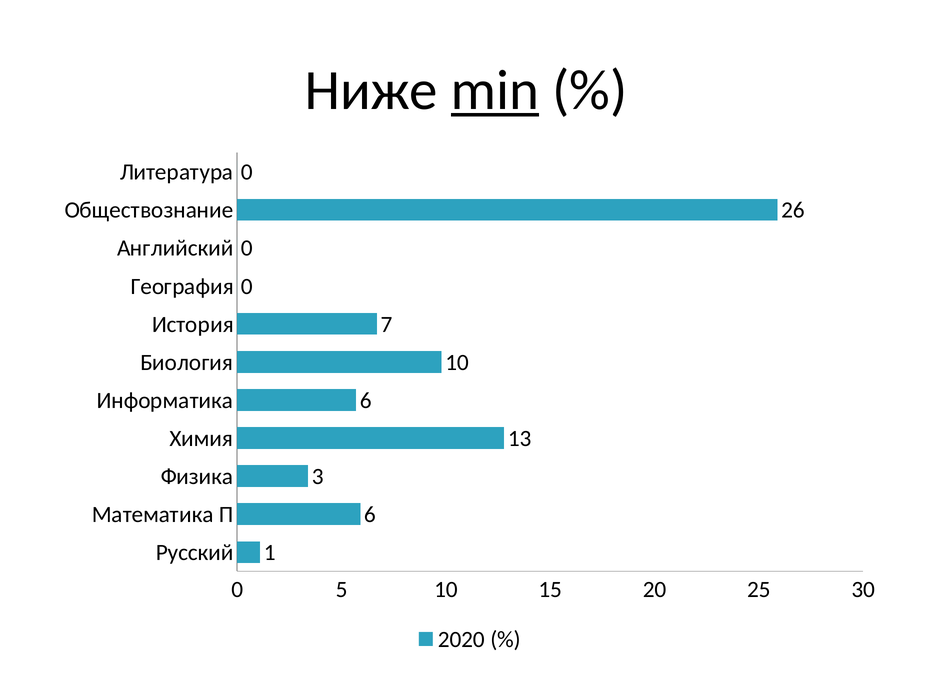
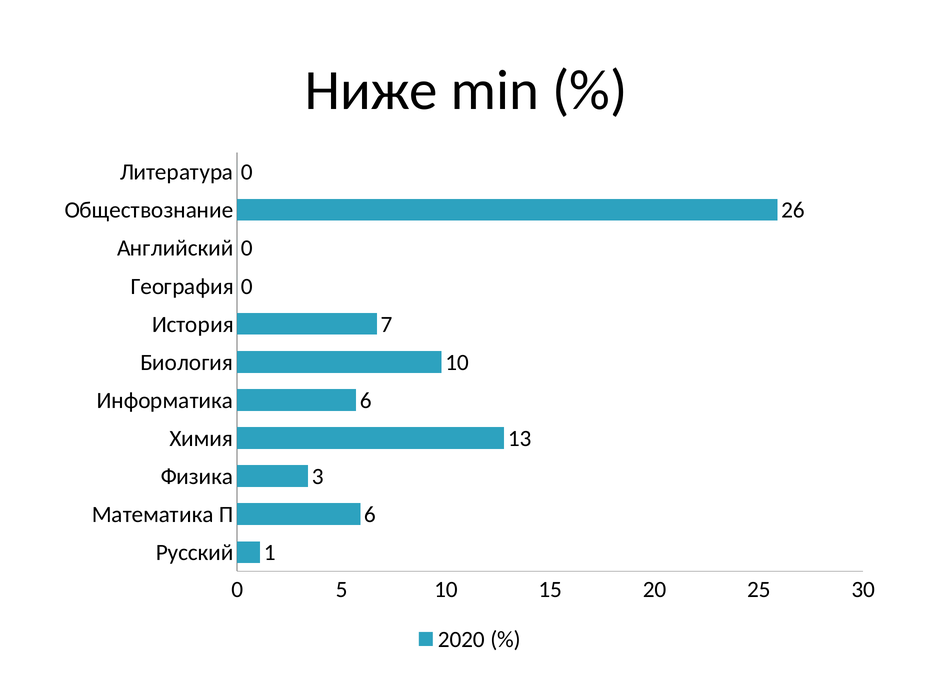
min underline: present -> none (495, 90)
